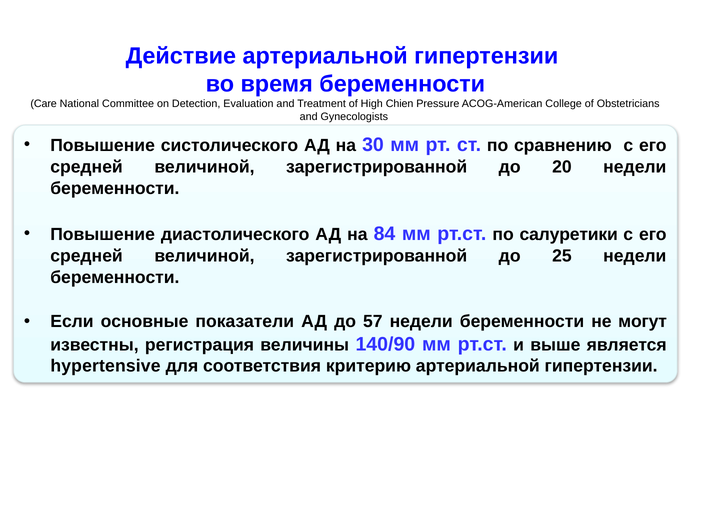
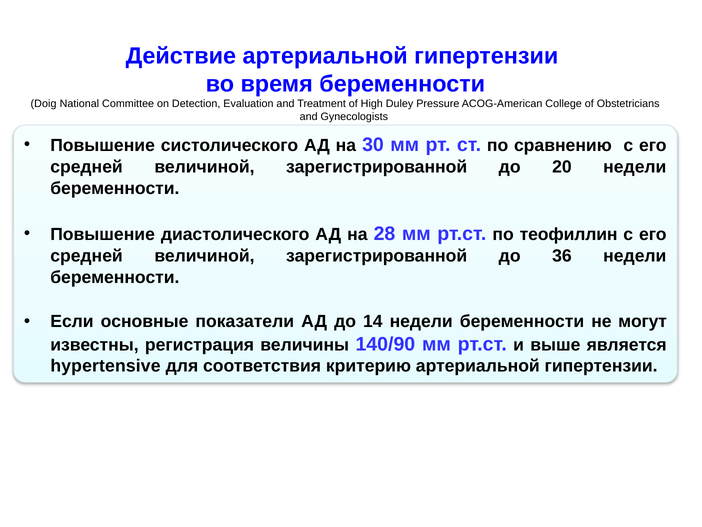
Care: Care -> Doig (44, 104)
Chien: Chien -> Duley (400, 104)
84: 84 -> 28 (385, 234)
салуретики: салуретики -> теофиллин (569, 234)
25: 25 -> 36 (562, 256)
57: 57 -> 14 (373, 321)
